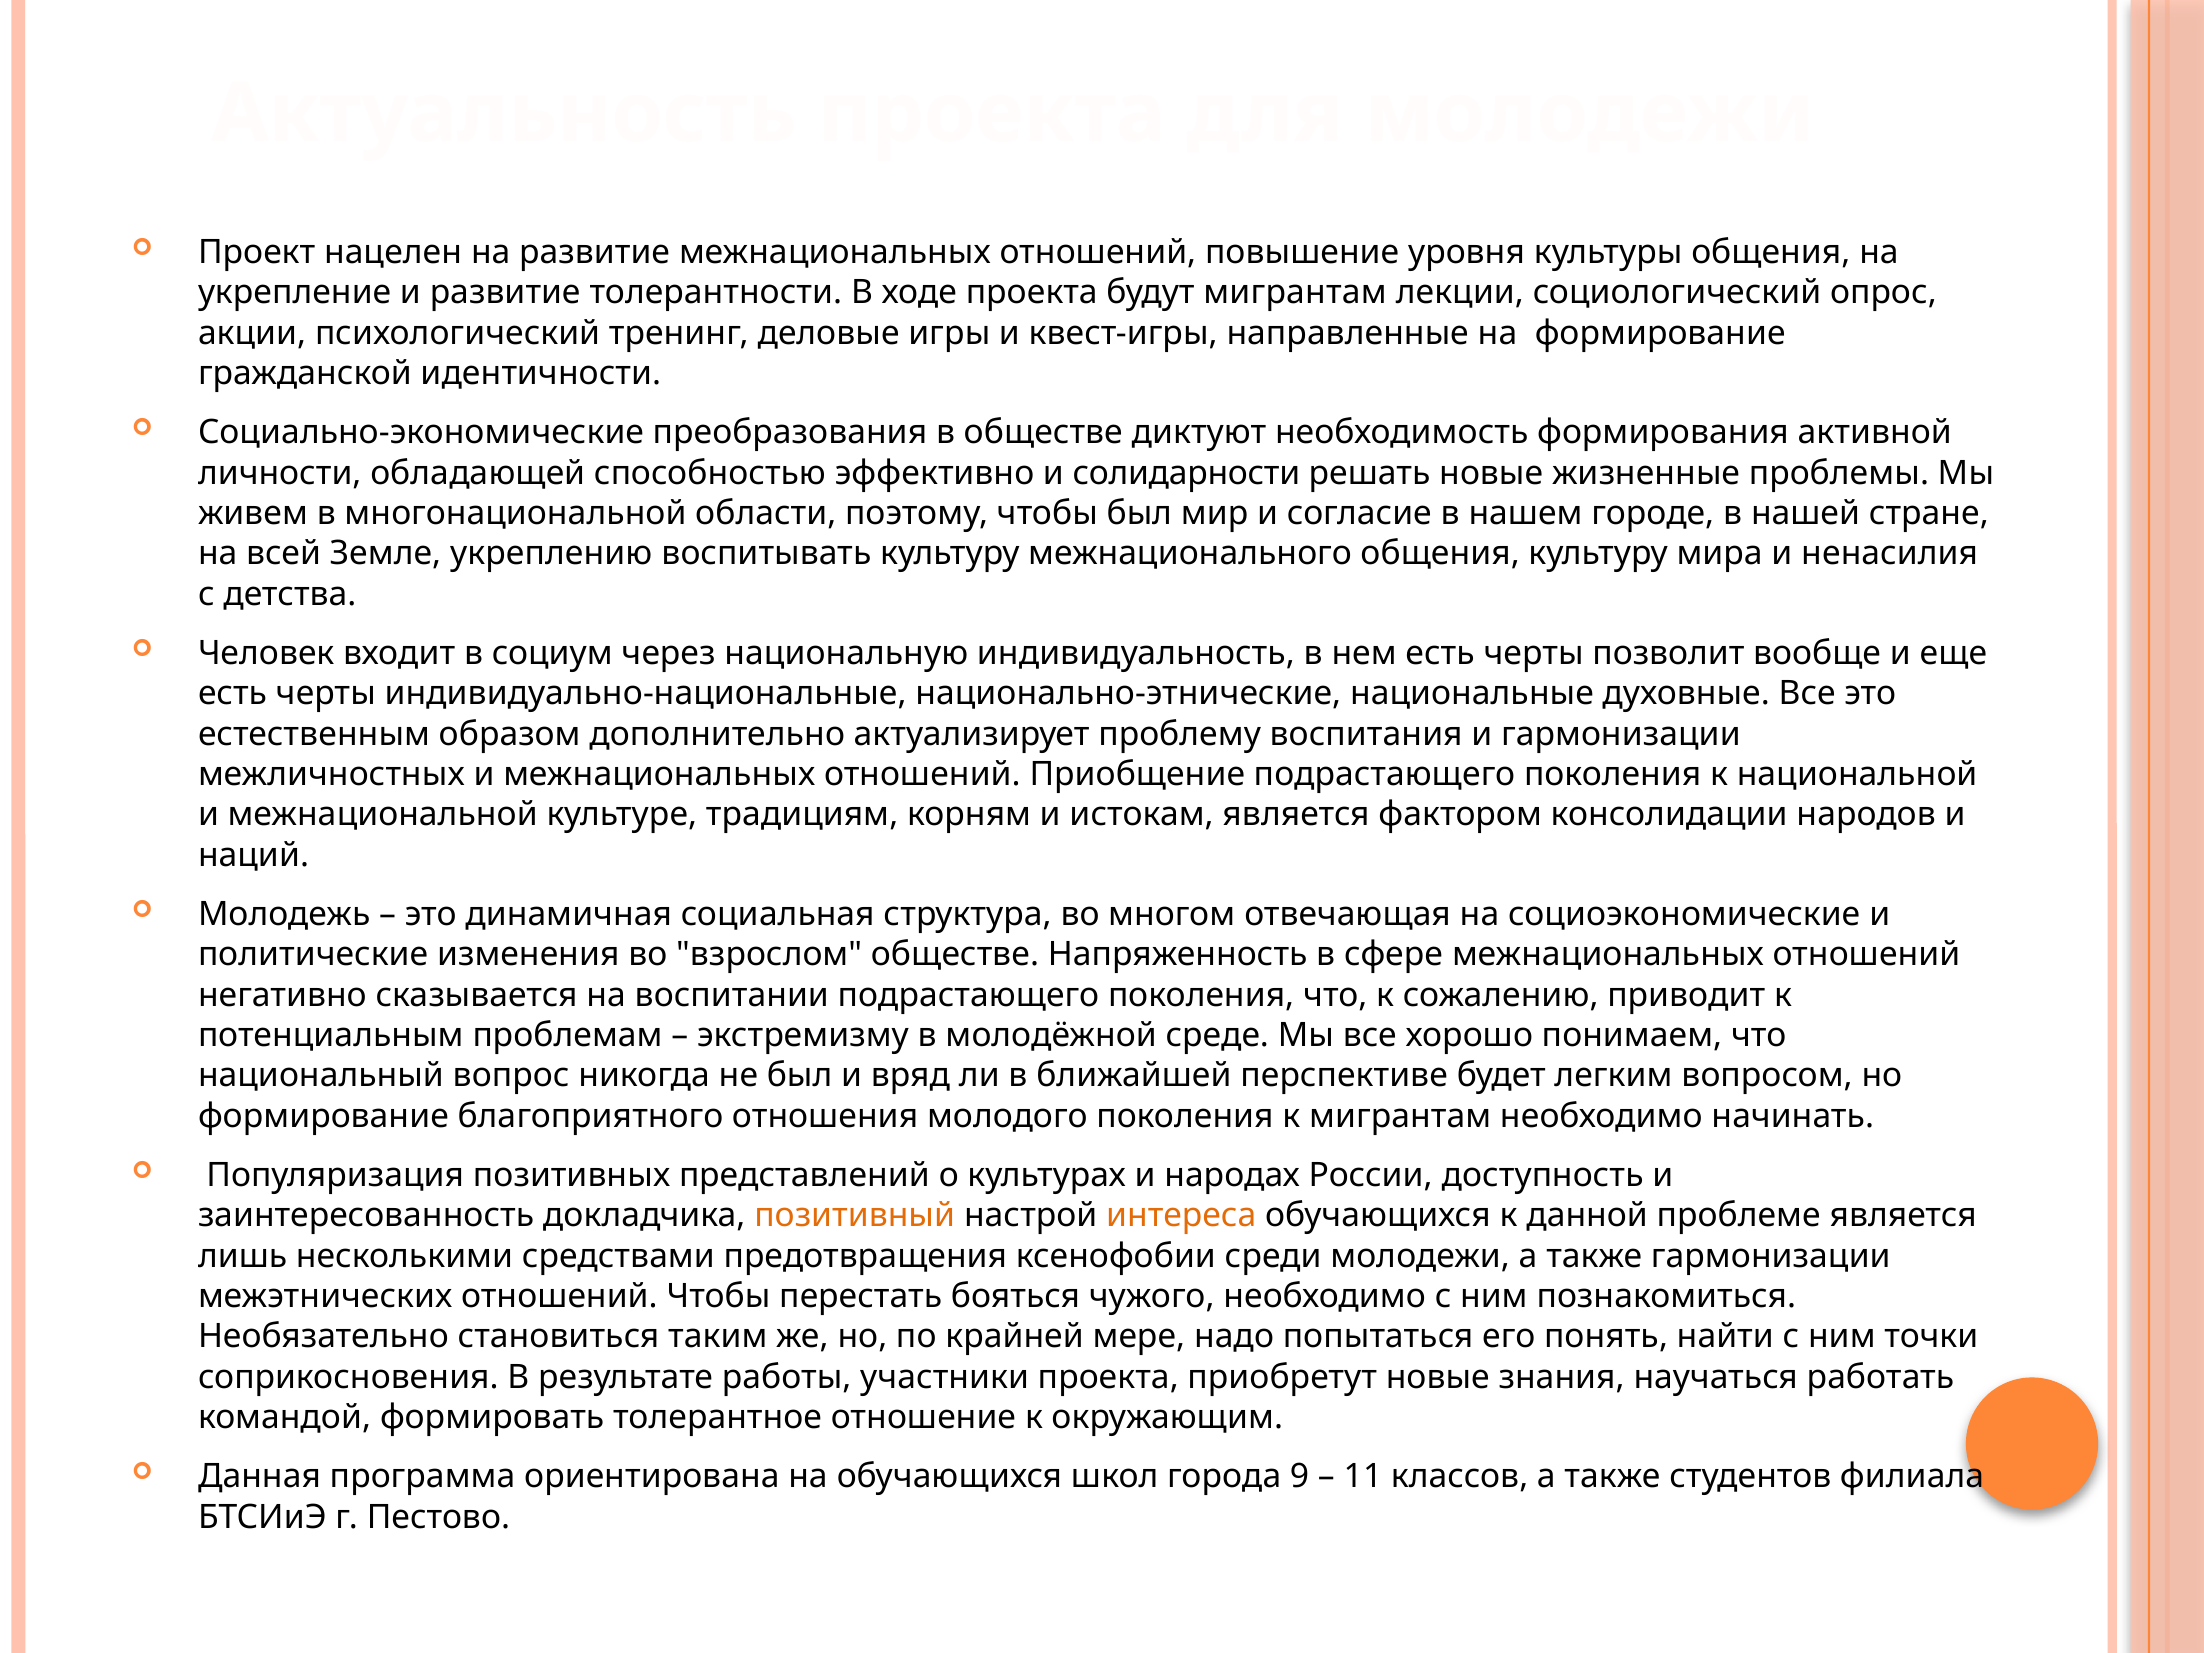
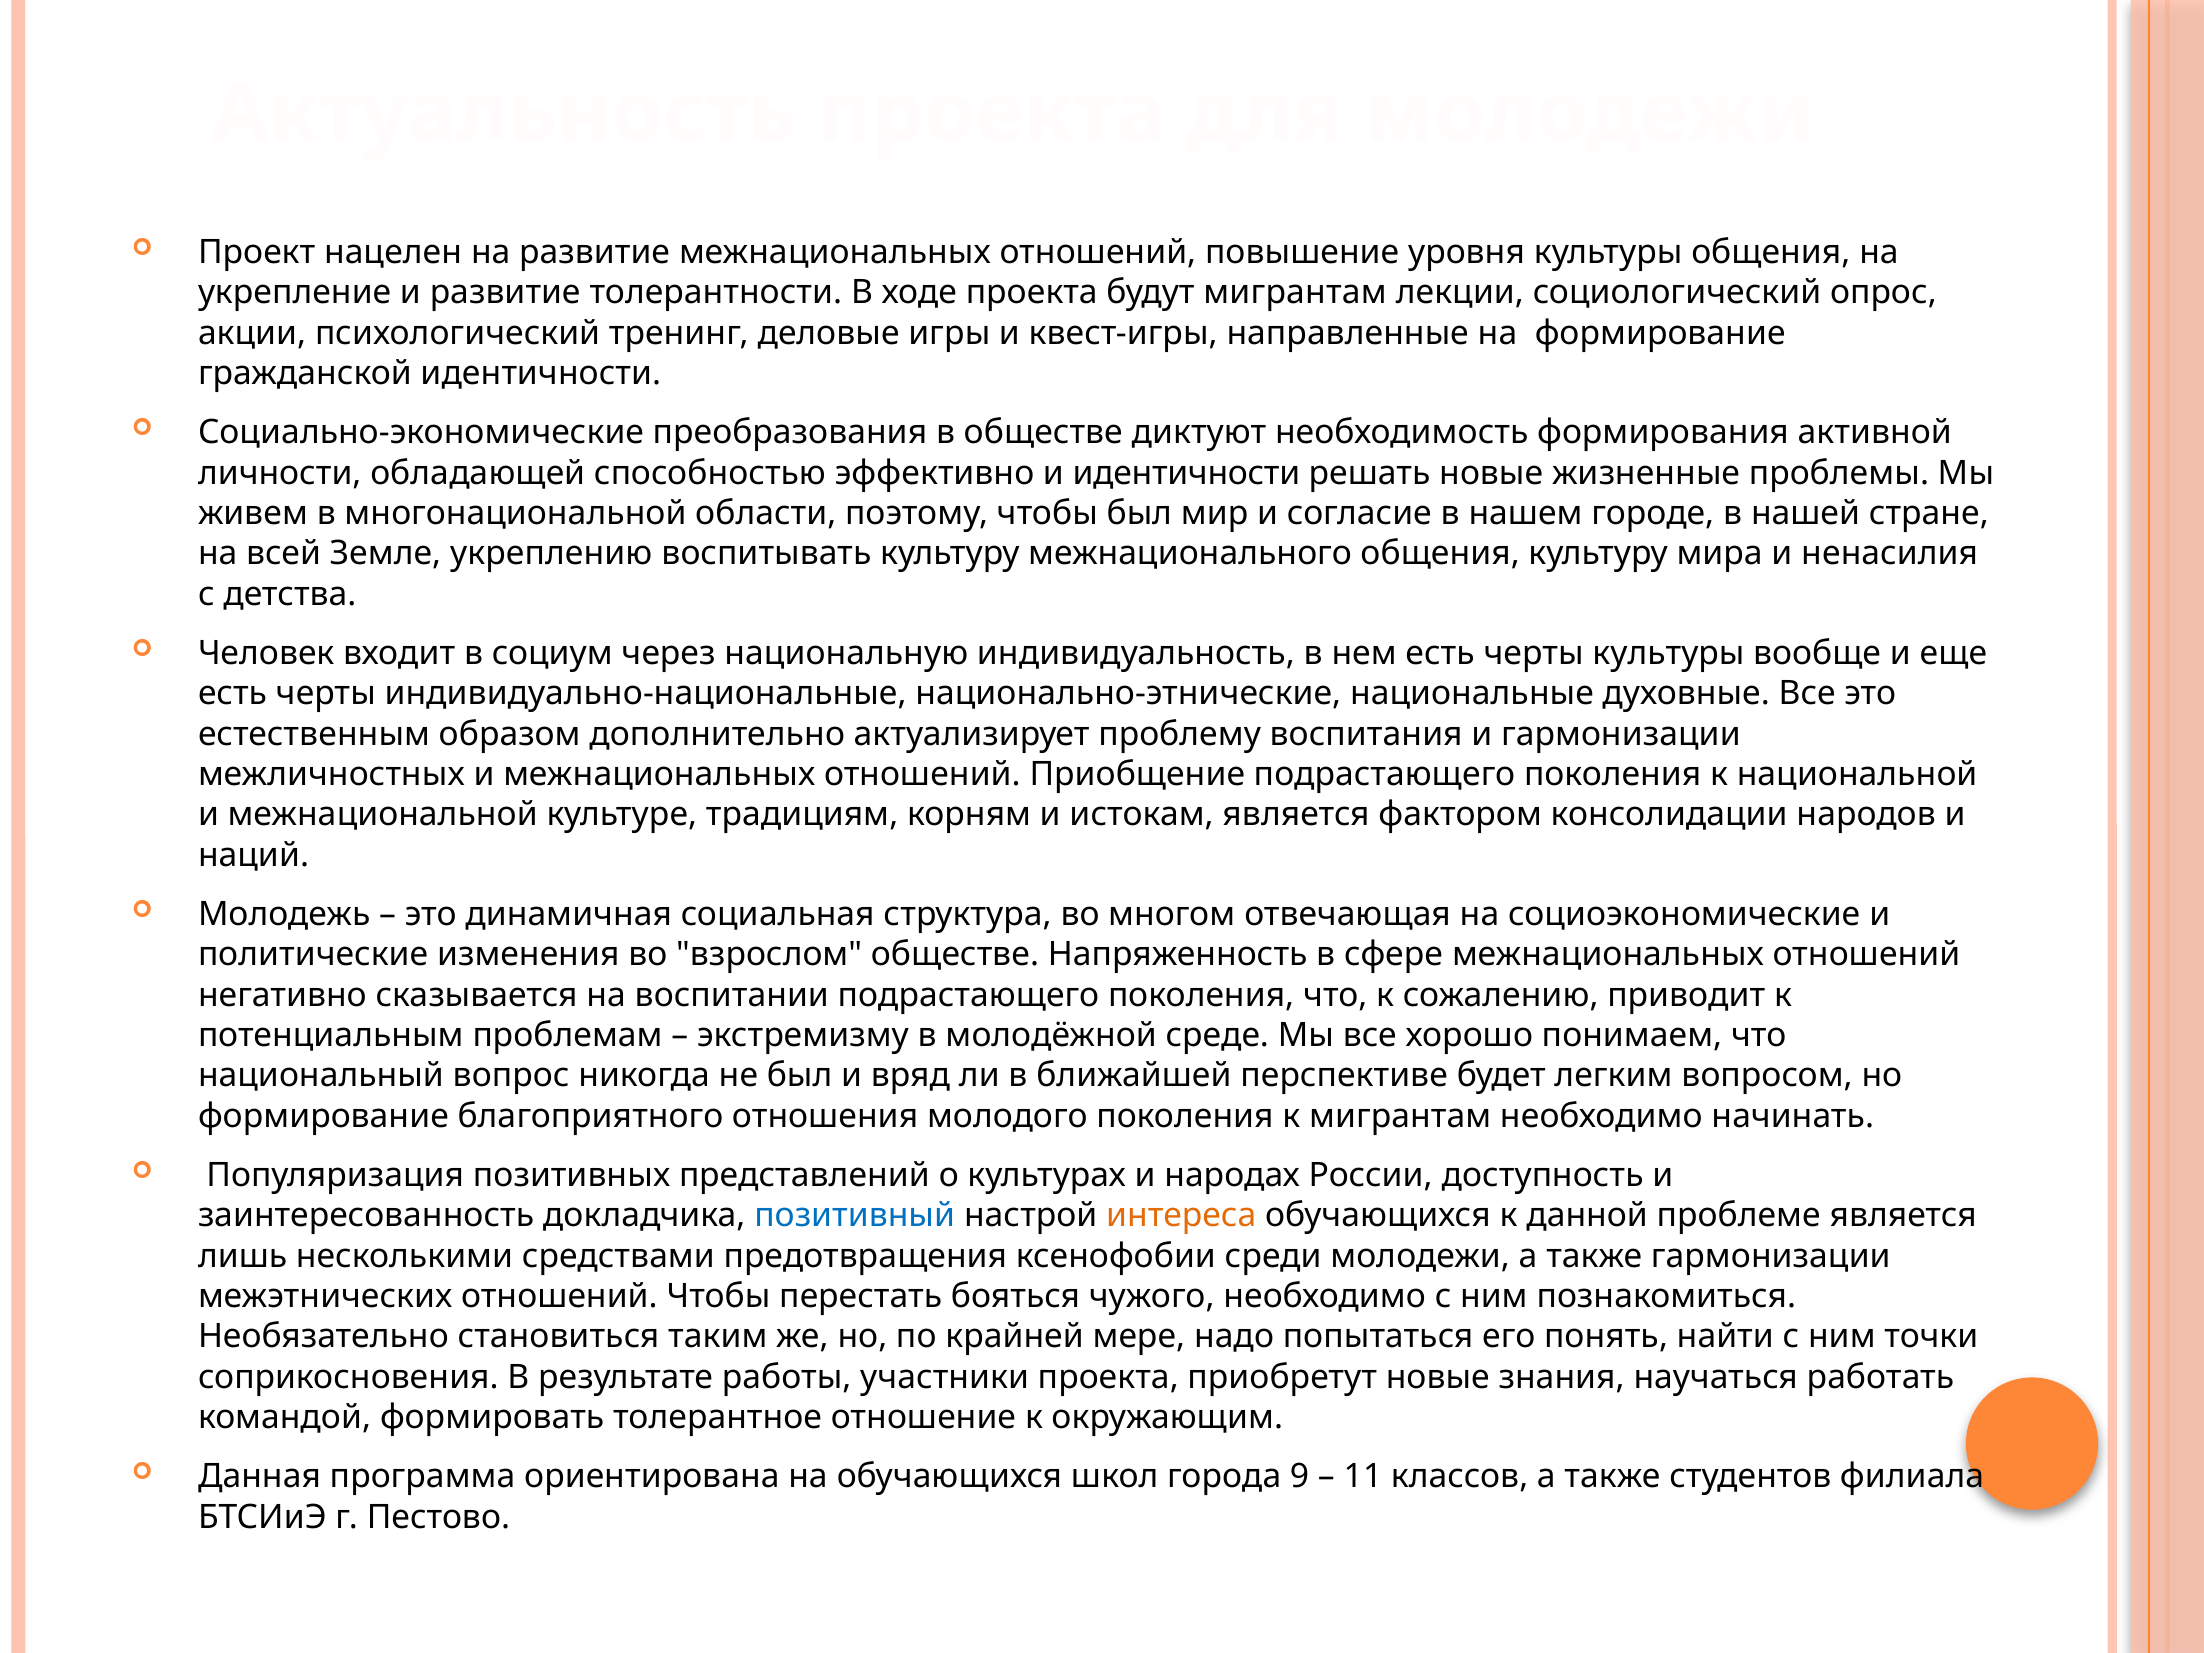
и солидарности: солидарности -> идентичности (1186, 473)
черты позволит: позволит -> культуры (1668, 653)
позитивный colour: orange -> blue (855, 1216)
